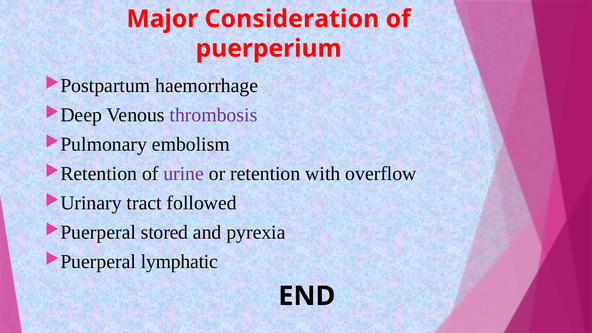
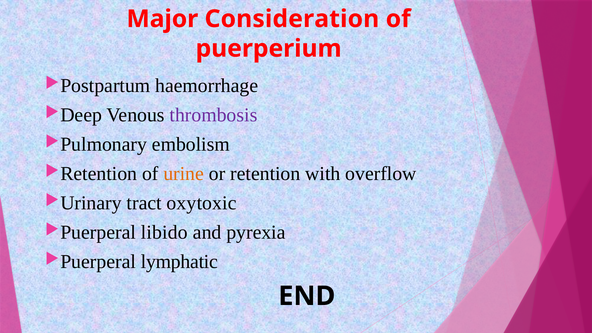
urine colour: purple -> orange (184, 174)
followed: followed -> oxytoxic (202, 203)
stored: stored -> libido (164, 232)
